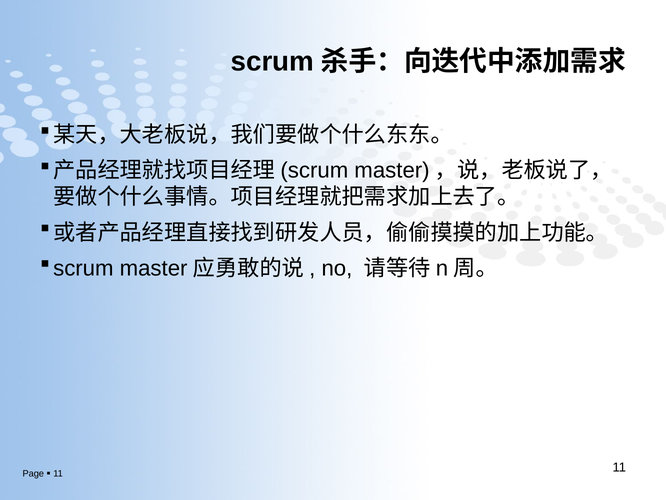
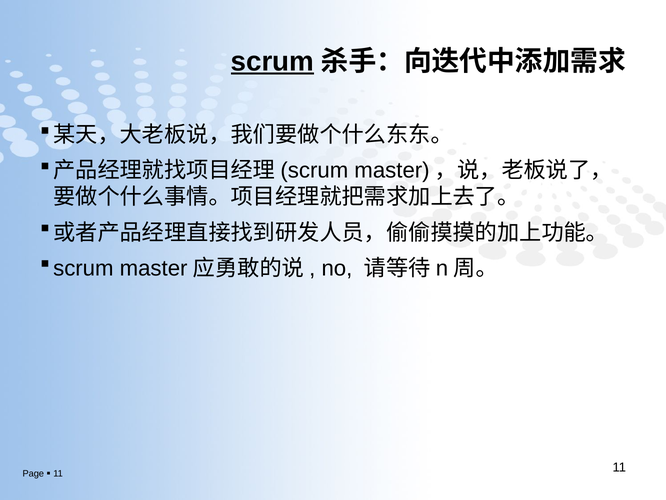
scrum underline: none -> present (272, 61)
